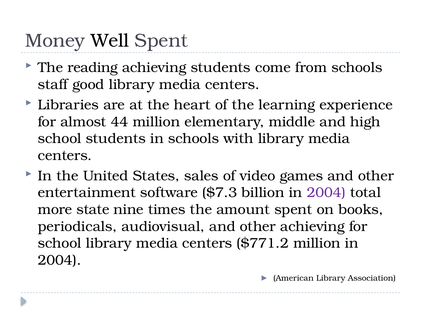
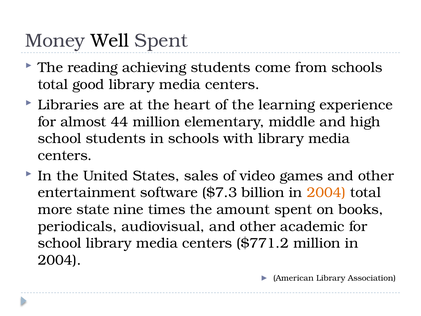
staff: staff -> total (53, 84)
2004 colour: purple -> orange (326, 193)
other achieving: achieving -> academic (312, 226)
